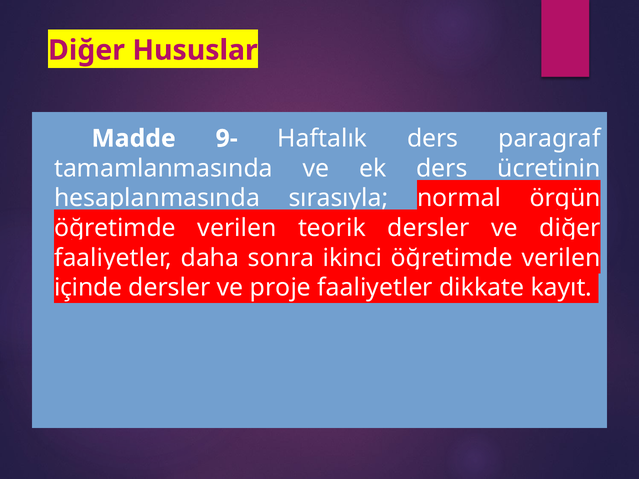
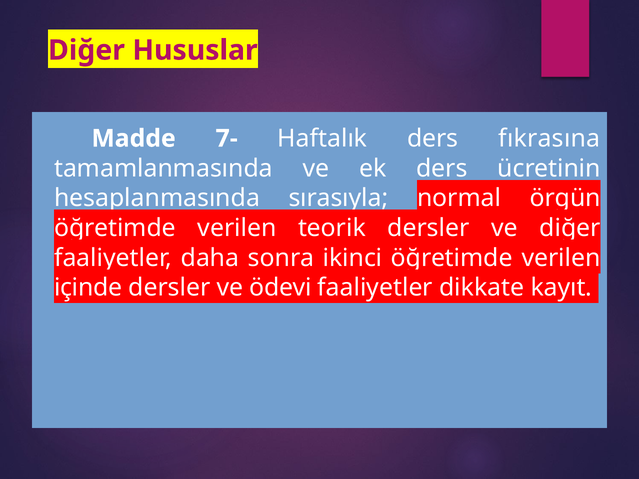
9-: 9- -> 7- (227, 139)
paragraf: paragraf -> fıkrasına (549, 139)
proje: proje -> ödevi (281, 288)
